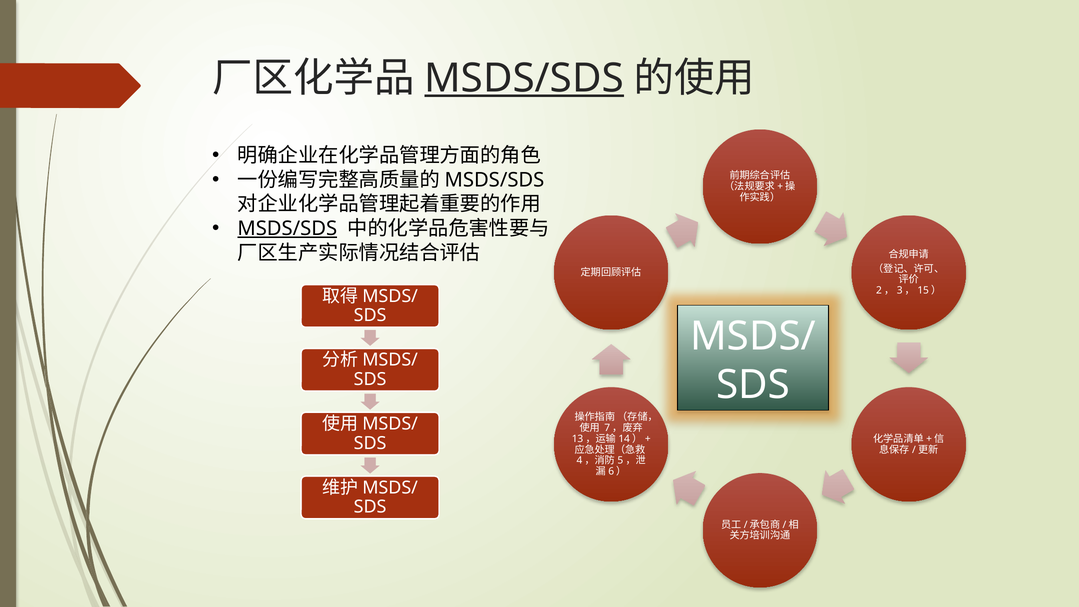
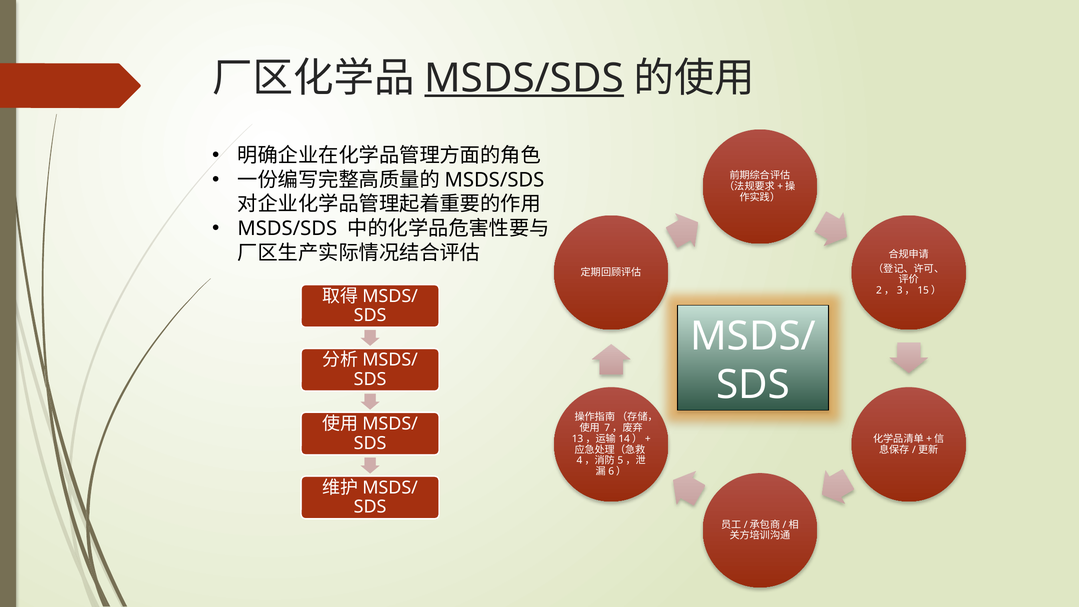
MSDS/SDS underline: present -> none (287, 229)
